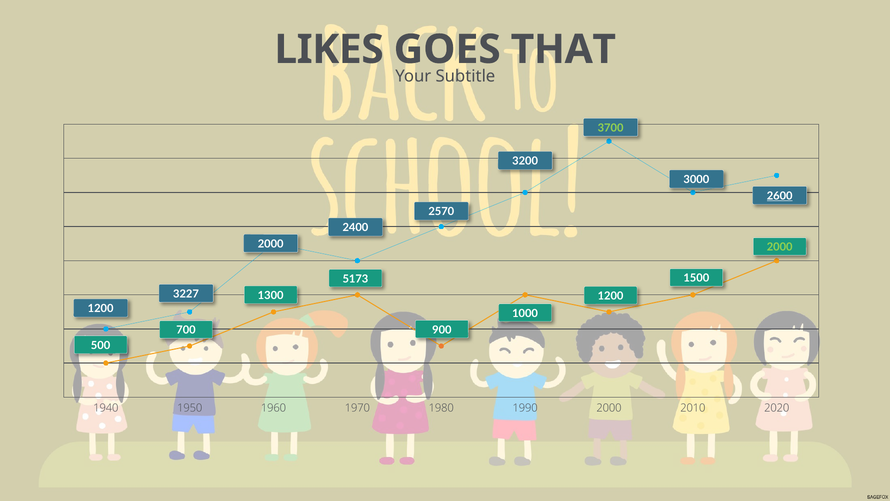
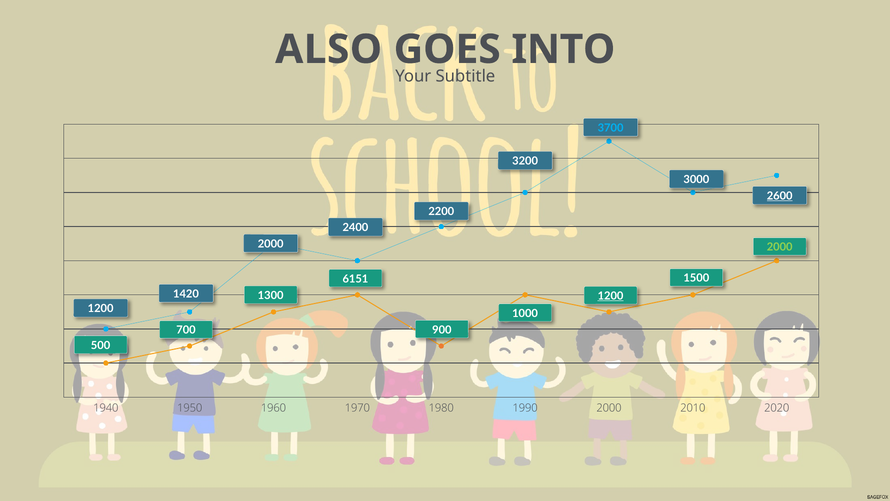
LIKES: LIKES -> ALSO (329, 49)
THAT: THAT -> INTO (563, 49)
3700 colour: light green -> light blue (611, 128)
2570: 2570 -> 2200 (441, 212)
5173: 5173 -> 6151 (355, 279)
3227: 3227 -> 1420 (186, 294)
1200 underline: none -> present (611, 296)
